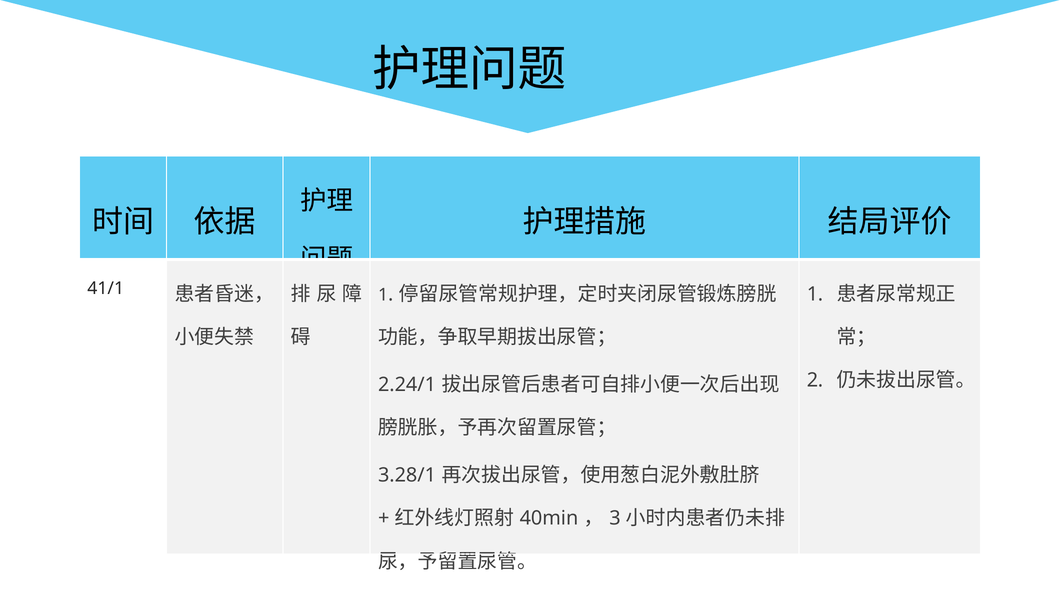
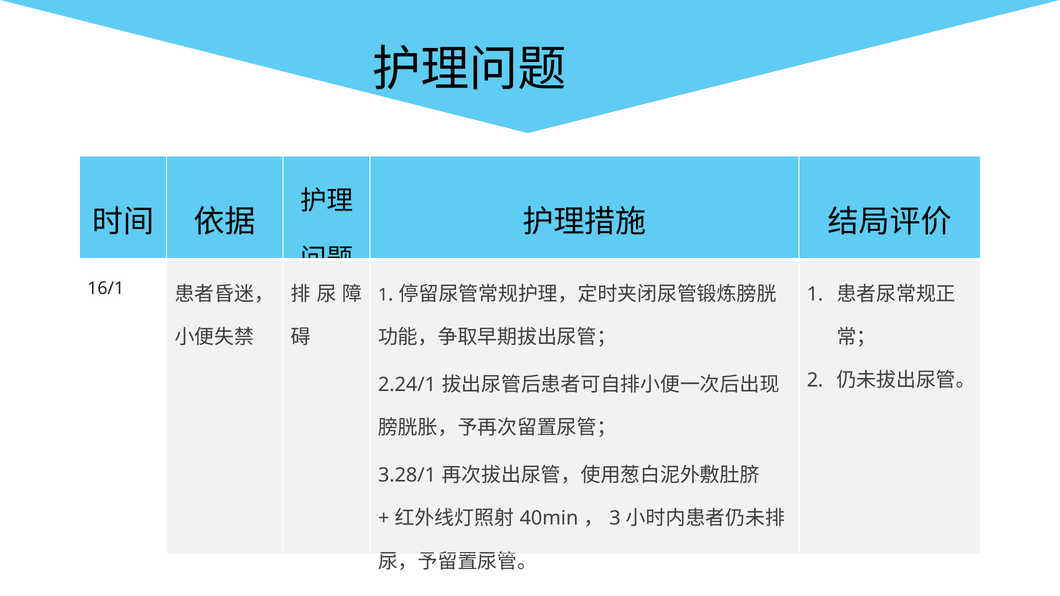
41/1: 41/1 -> 16/1 (106, 288)
